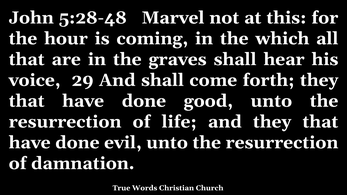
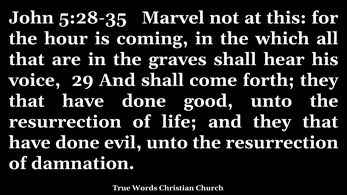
5:28-48: 5:28-48 -> 5:28-35 (93, 18)
